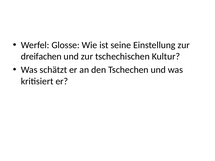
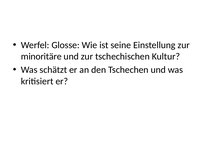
dreifachen: dreifachen -> minoritäre (41, 57)
